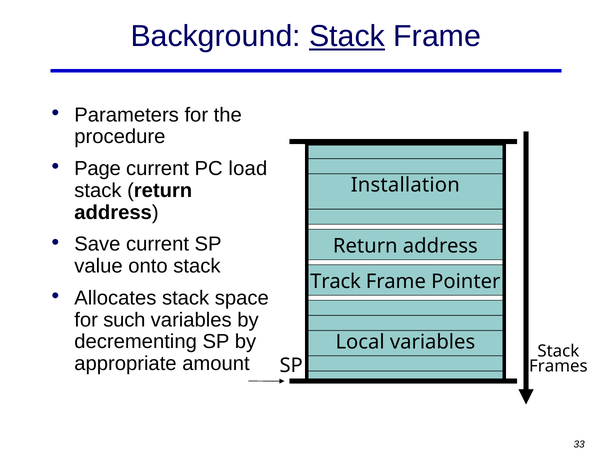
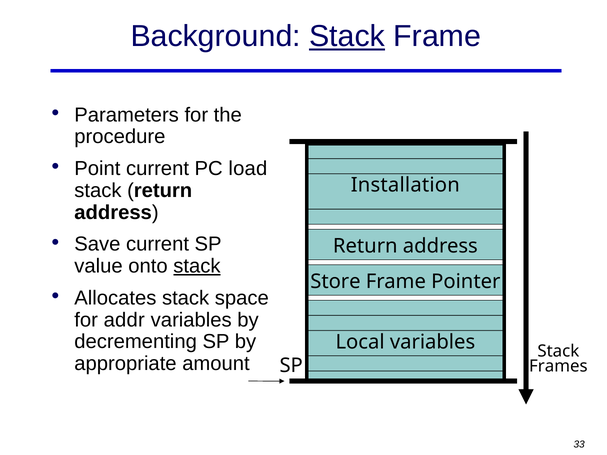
Page: Page -> Point (97, 169)
stack underline: none -> present (197, 266)
Track: Track -> Store (335, 282)
such: such -> addr (124, 320)
